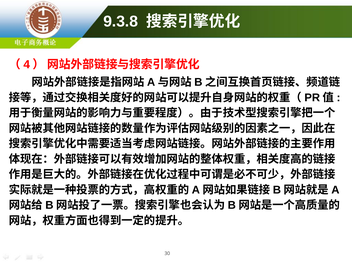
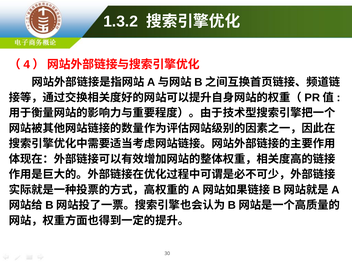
9.3.8: 9.3.8 -> 1.3.2 (121, 22)
